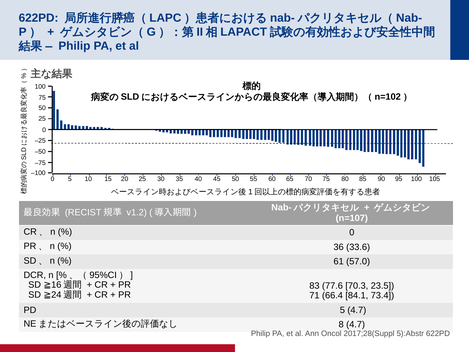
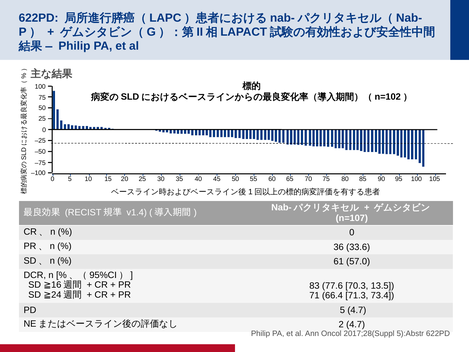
v1.2: v1.2 -> v1.4 (137, 212)
23.5: 23.5 -> 13.5 (382, 286)
84.1: 84.1 -> 71.3 (357, 295)
8: 8 -> 2 (341, 324)
